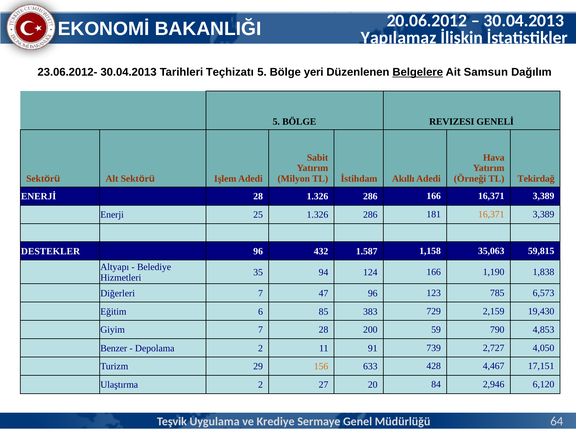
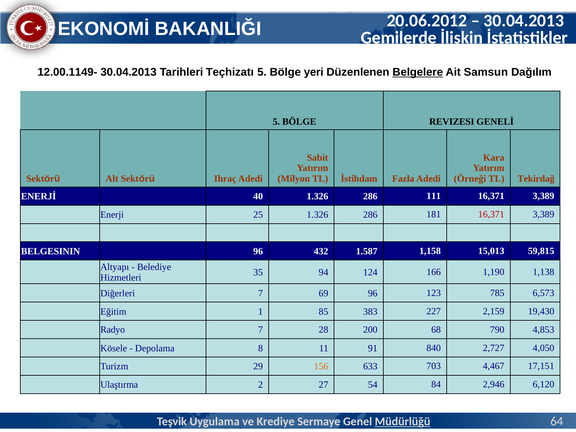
Yapılamaz: Yapılamaz -> Gemilerde (399, 38)
23.06.2012-: 23.06.2012- -> 12.00.1149- (67, 72)
Hava: Hava -> Kara (494, 158)
Işlem: Işlem -> Ihraç (225, 179)
Akıllı: Akıllı -> Fazla (403, 179)
ENERJİ 28: 28 -> 40 (258, 196)
286 166: 166 -> 111 (434, 196)
16,371 colour: orange -> red (491, 214)
DESTEKLER: DESTEKLER -> BELGESININ (51, 251)
35,063: 35,063 -> 15,013 (491, 251)
1,838: 1,838 -> 1,138 (544, 272)
47: 47 -> 69 (324, 293)
6: 6 -> 1 (261, 312)
729: 729 -> 227 (434, 311)
Giyim: Giyim -> Radyo (113, 330)
59: 59 -> 68 (436, 330)
Benzer: Benzer -> Kösele (114, 348)
Depolama 2: 2 -> 8 (261, 348)
739: 739 -> 840 (434, 348)
428: 428 -> 703 (434, 366)
20: 20 -> 54 (373, 385)
Müdürlüğü underline: none -> present (403, 422)
